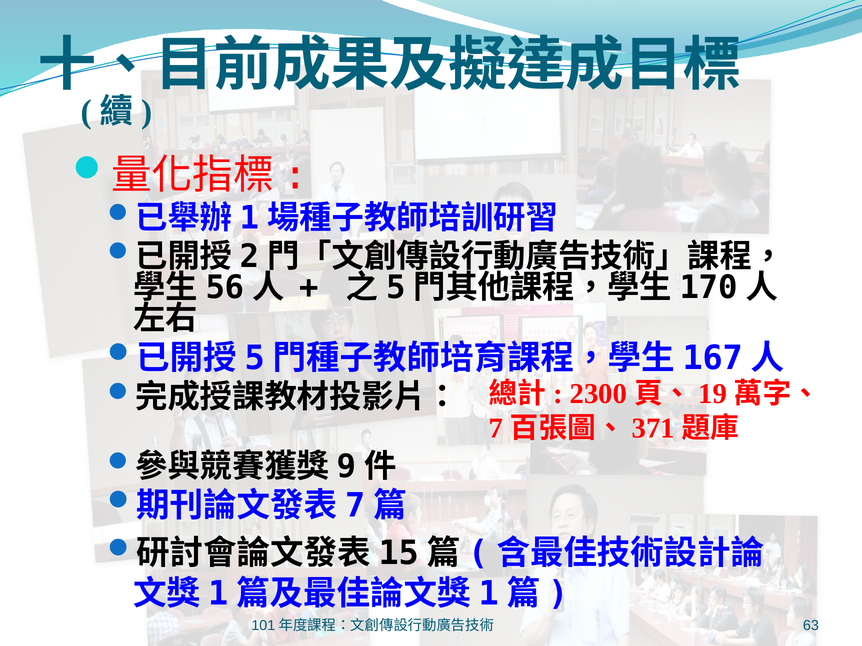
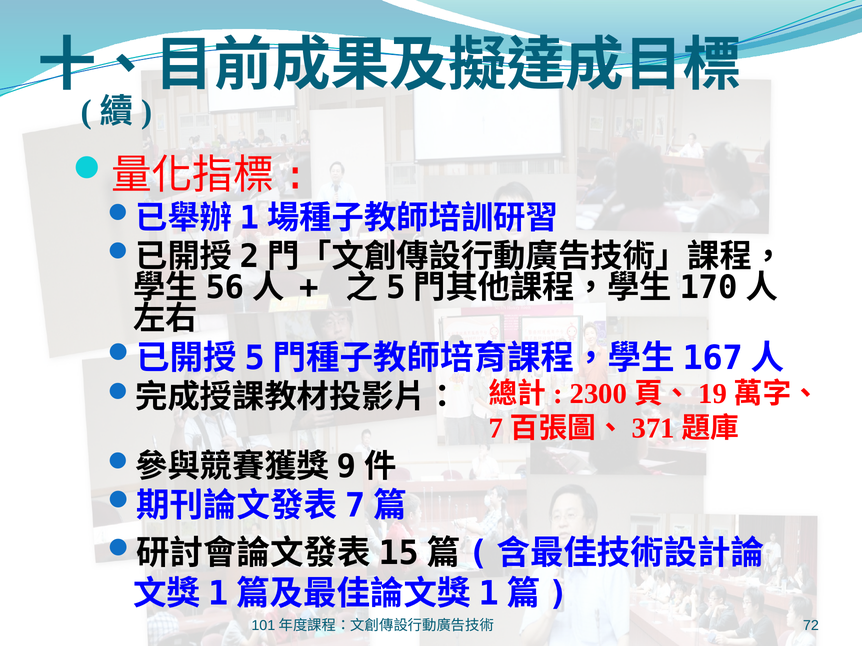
63: 63 -> 72 (811, 626)
